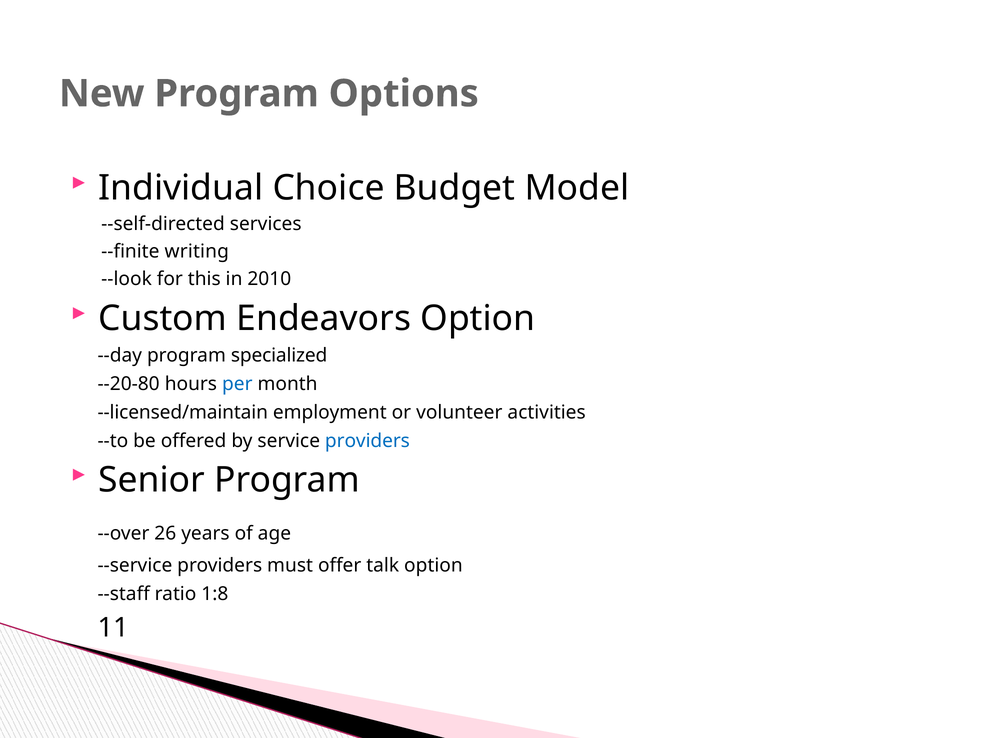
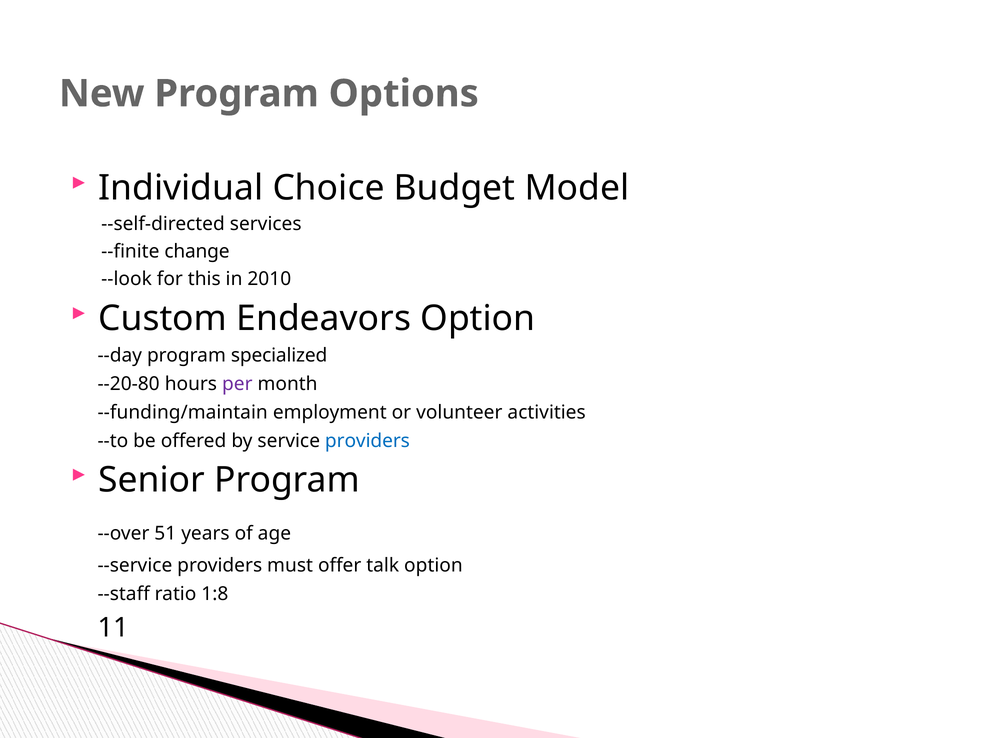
writing: writing -> change (197, 251)
per colour: blue -> purple (237, 383)
--licensed/maintain: --licensed/maintain -> --funding/maintain (183, 412)
26: 26 -> 51 (165, 533)
